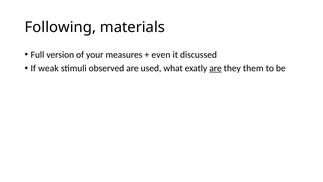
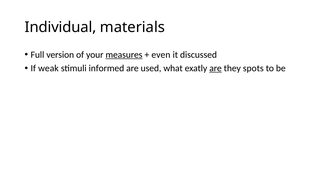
Following: Following -> Individual (60, 27)
measures underline: none -> present (124, 55)
observed: observed -> informed (106, 68)
them: them -> spots (253, 68)
